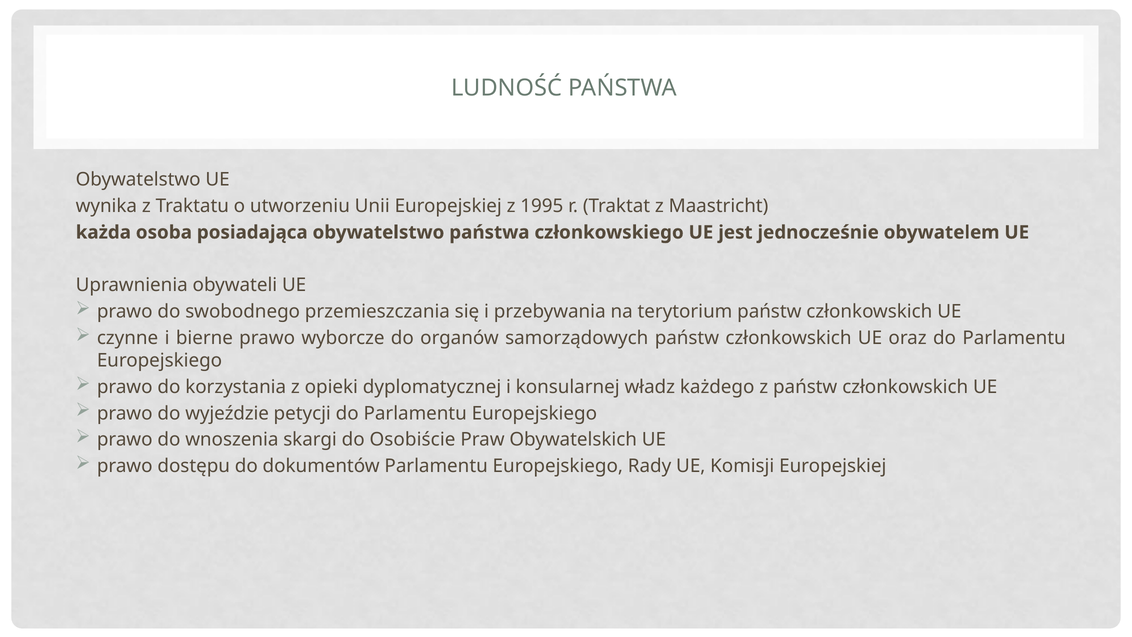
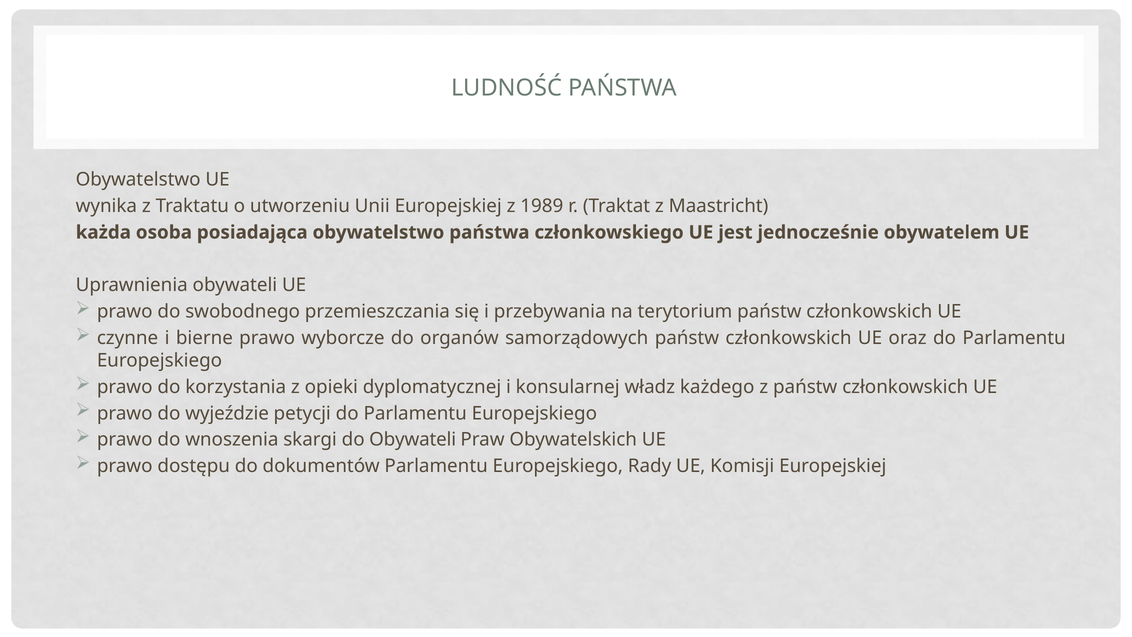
1995: 1995 -> 1989 (542, 206)
do Osobiście: Osobiście -> Obywateli (413, 439)
